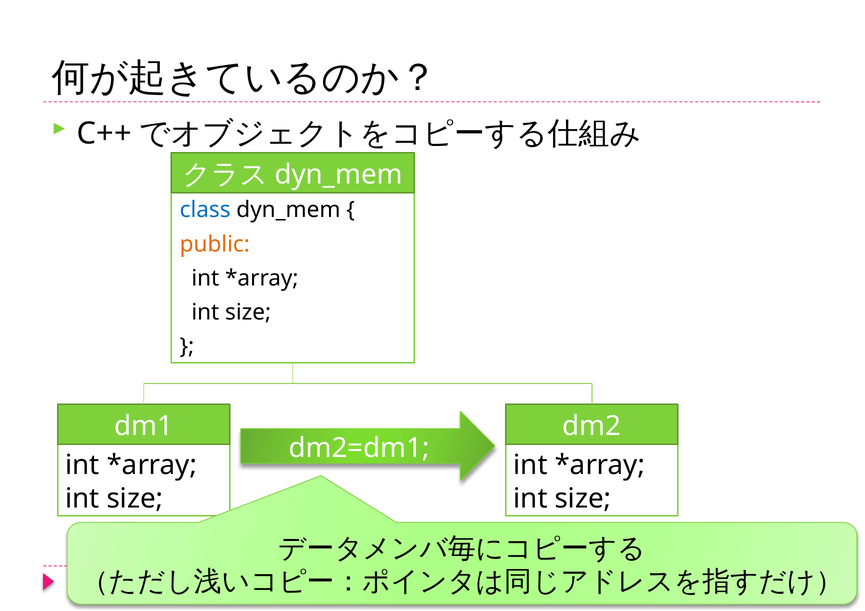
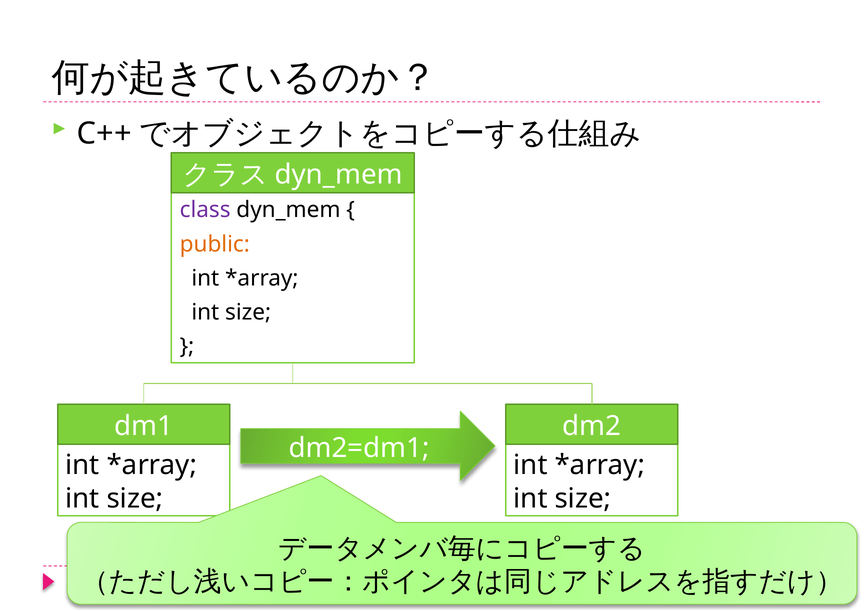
class colour: blue -> purple (205, 210)
